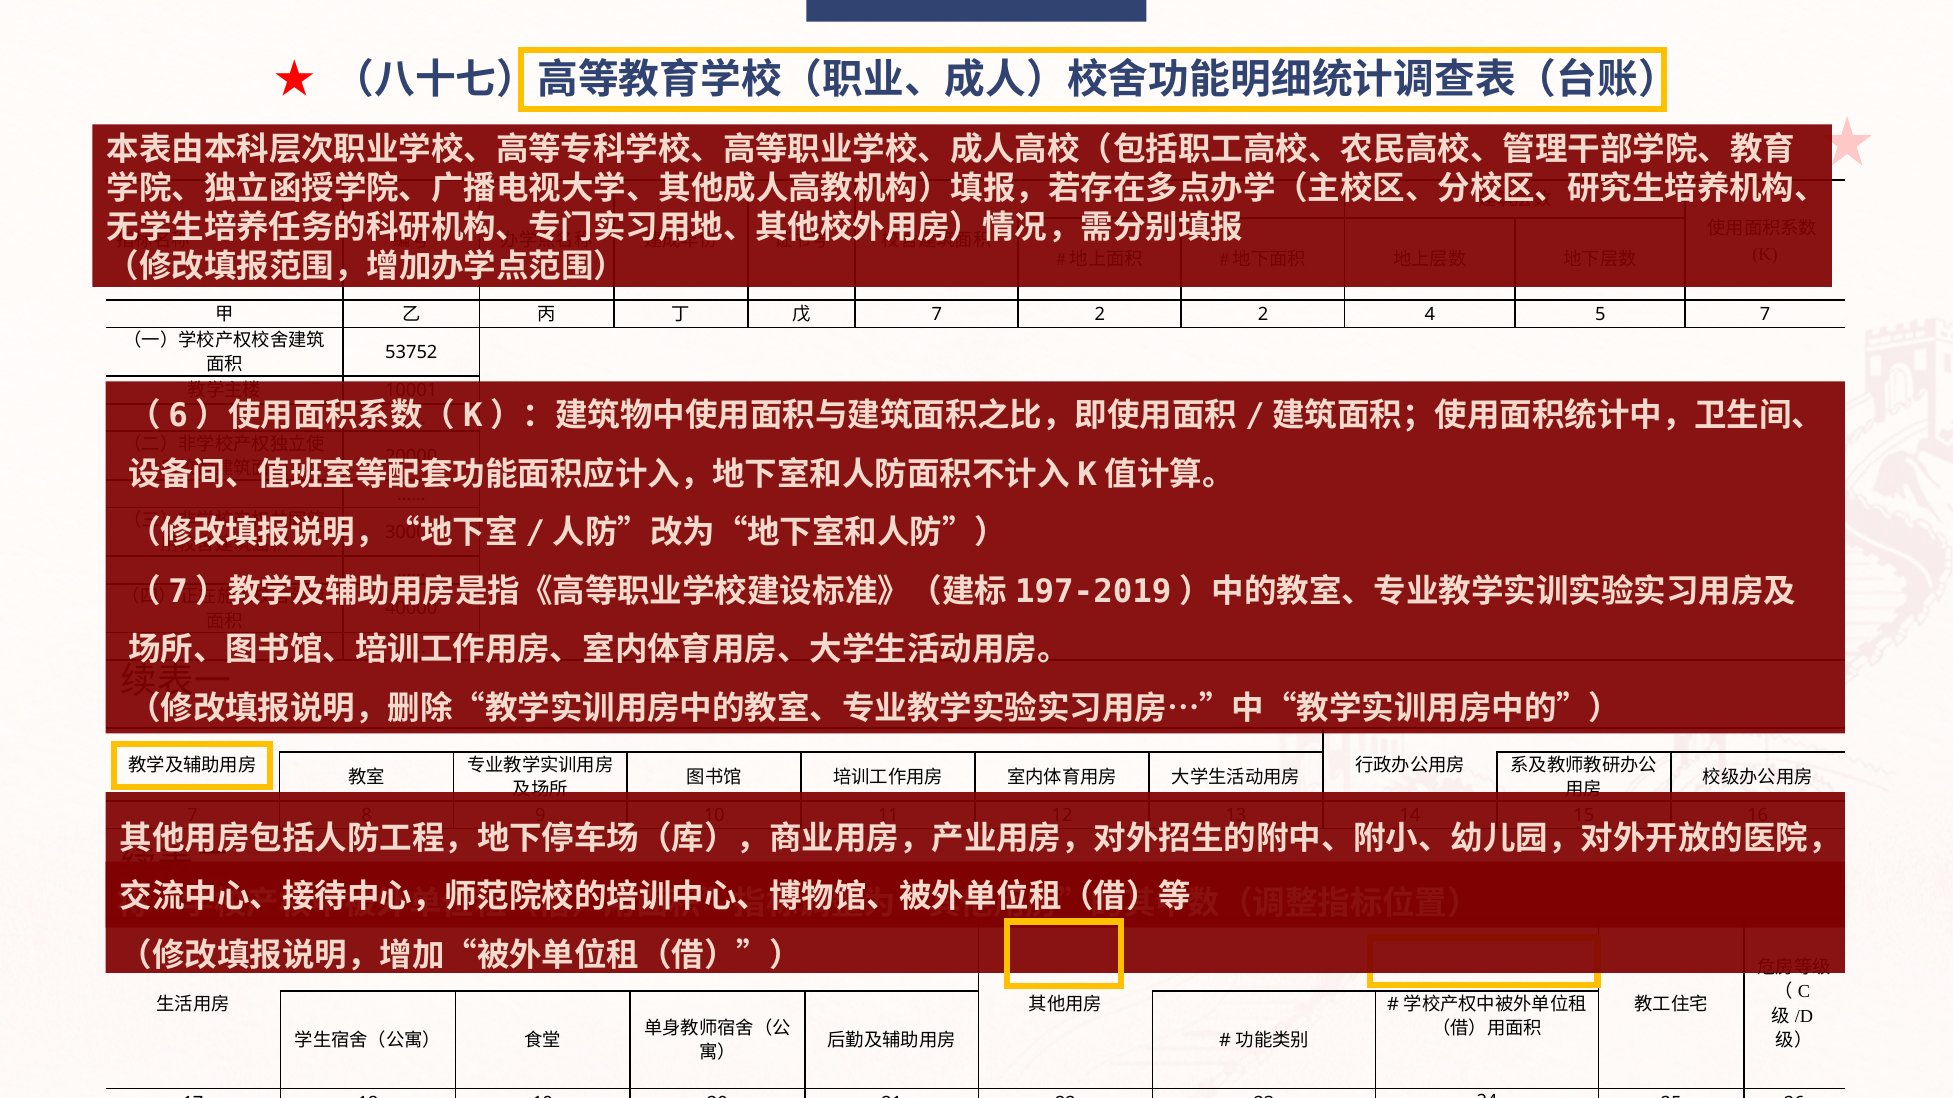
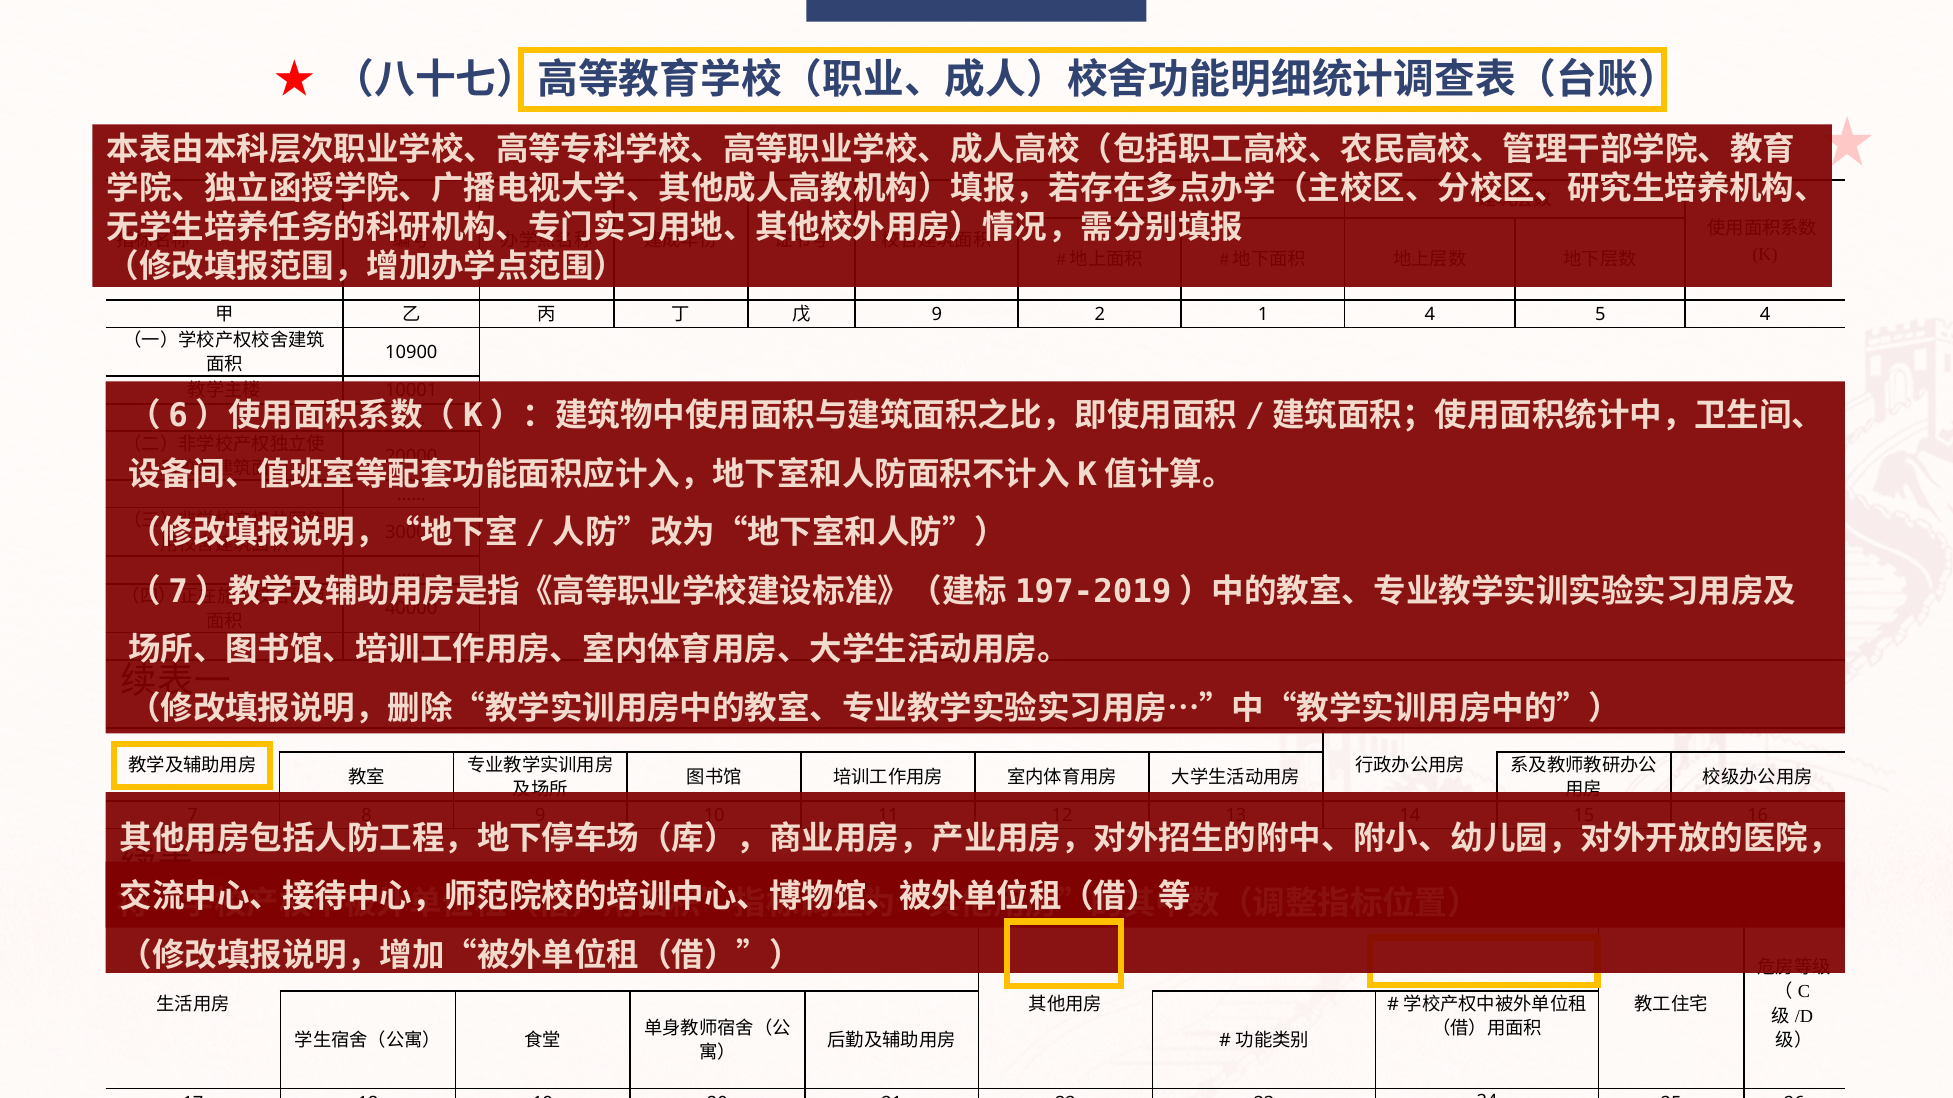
7: 7 -> 9 (937, 315)
2 2: 2 -> 1 (1263, 315)
5 7: 7 -> 4 (1765, 315)
53752: 53752 -> 10900 (411, 353)
